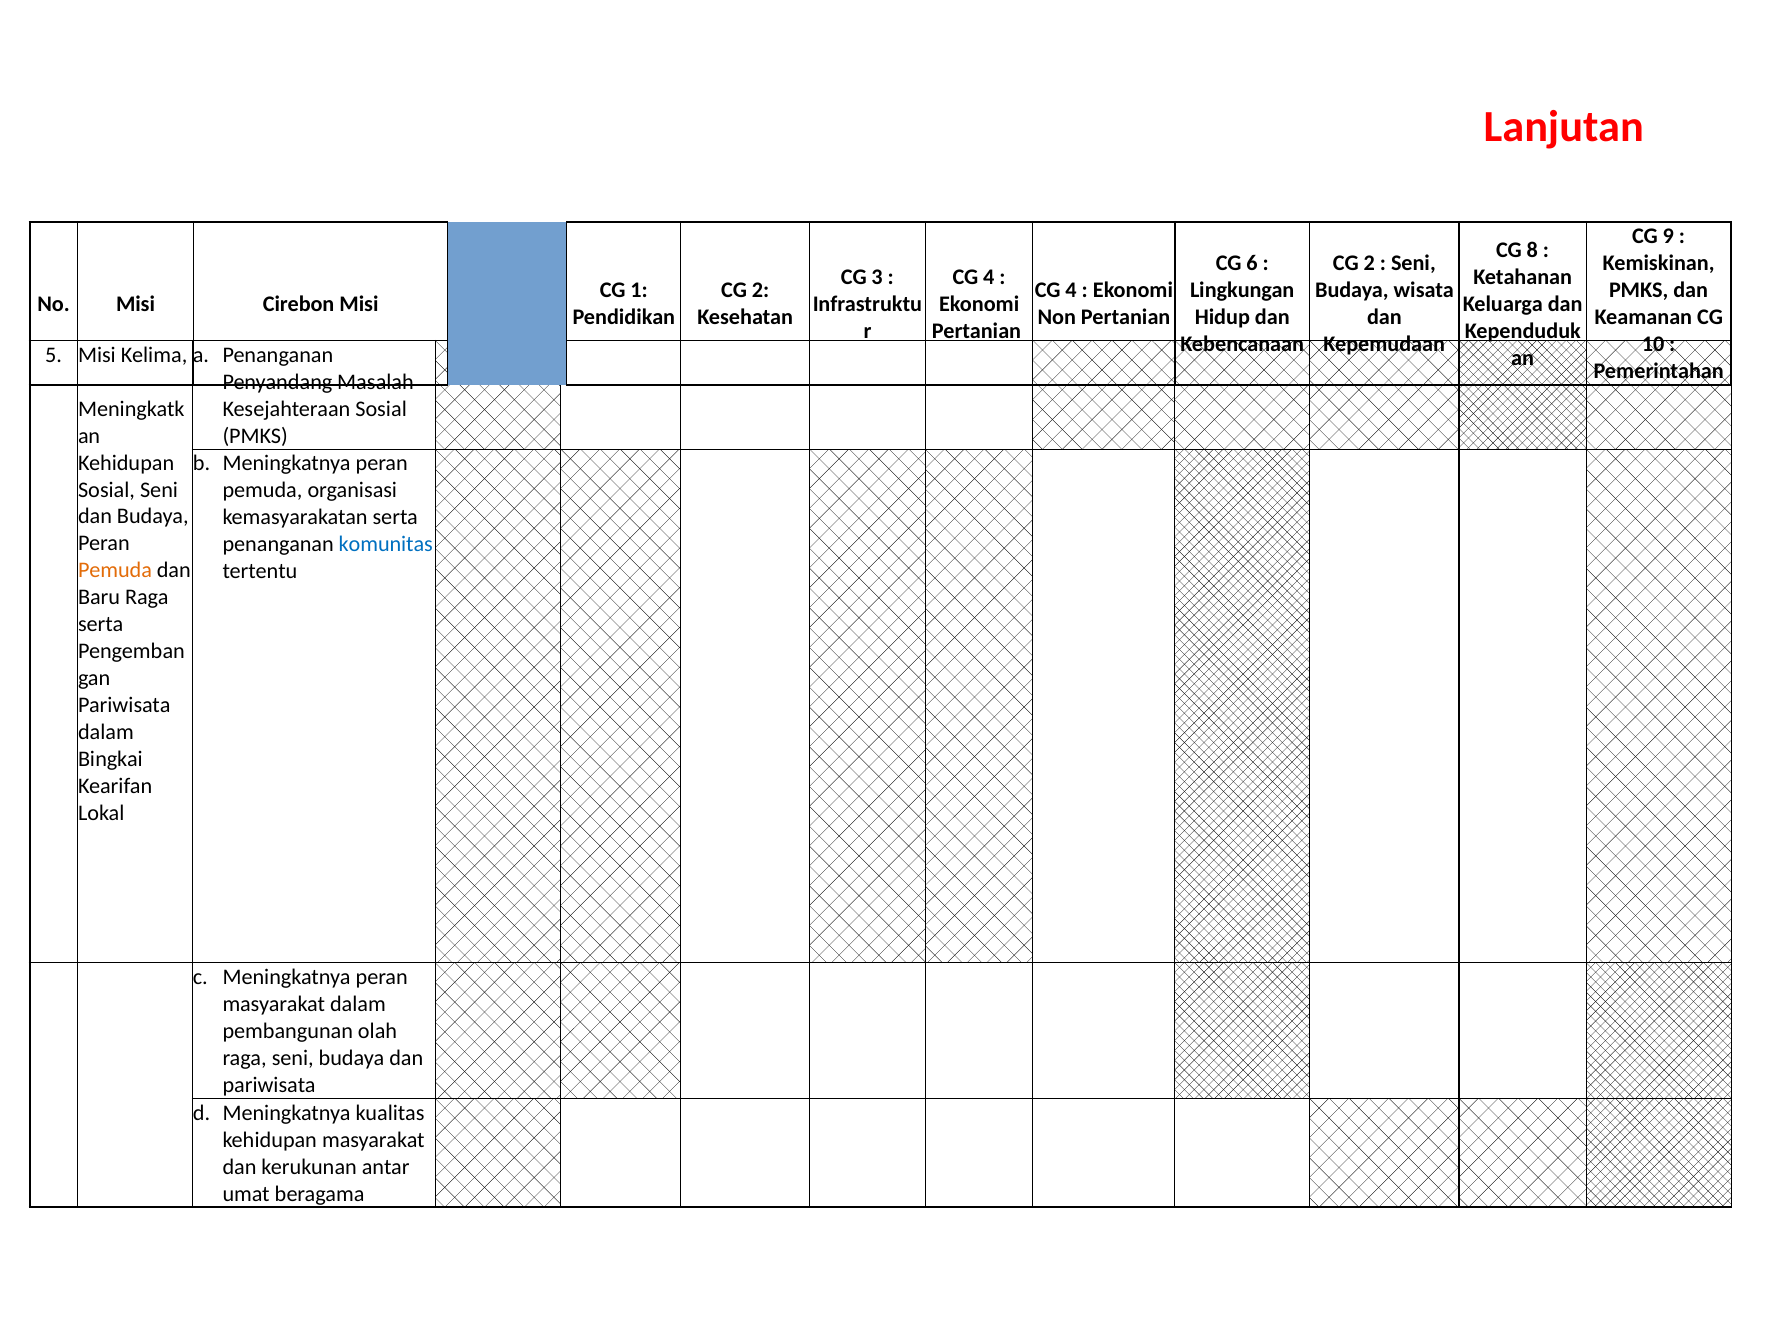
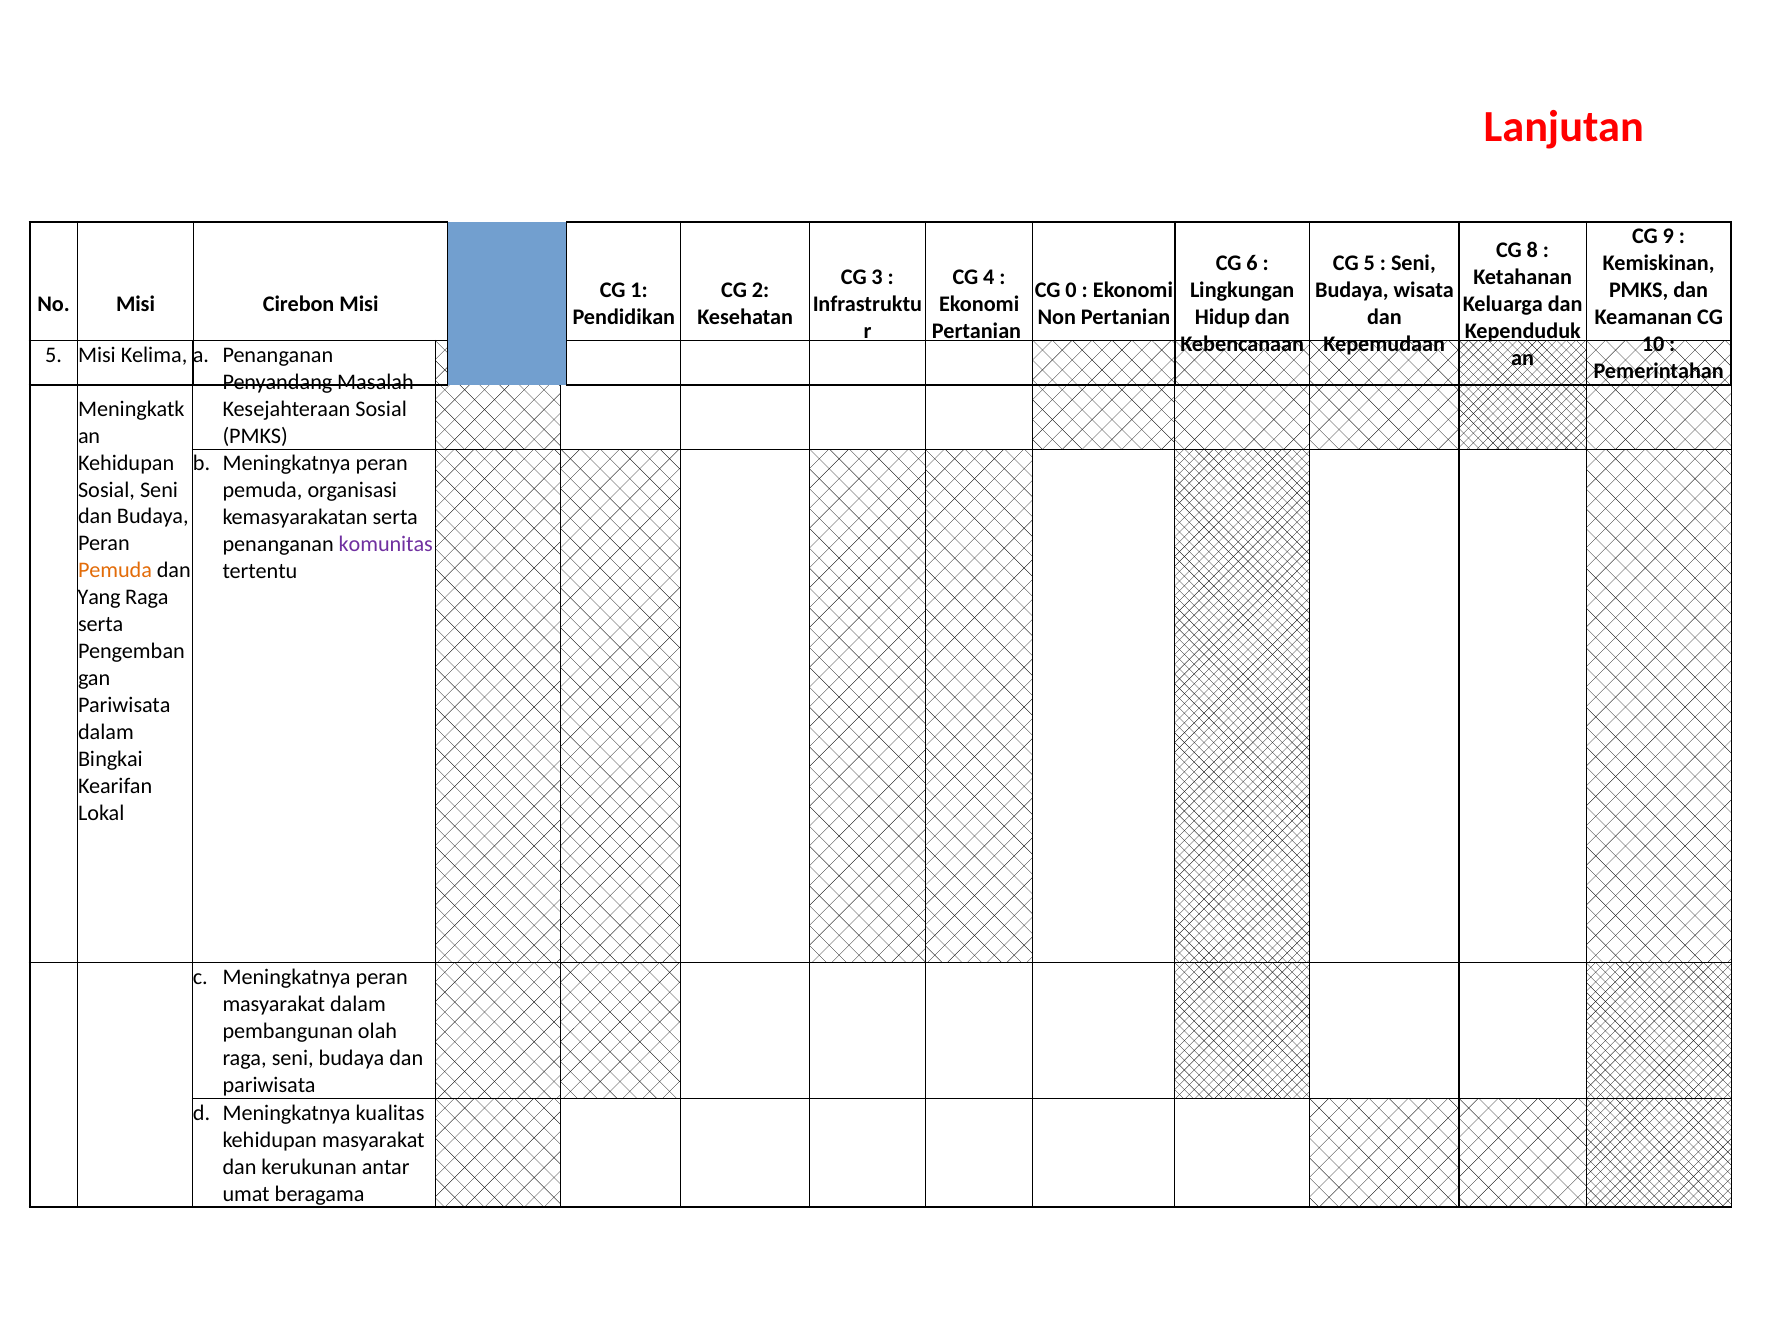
2: 2 -> 5 (1369, 263)
4: 4 -> 0 (1071, 290)
komunitas colour: blue -> purple (386, 544)
Baru: Baru -> Yang (99, 598)
